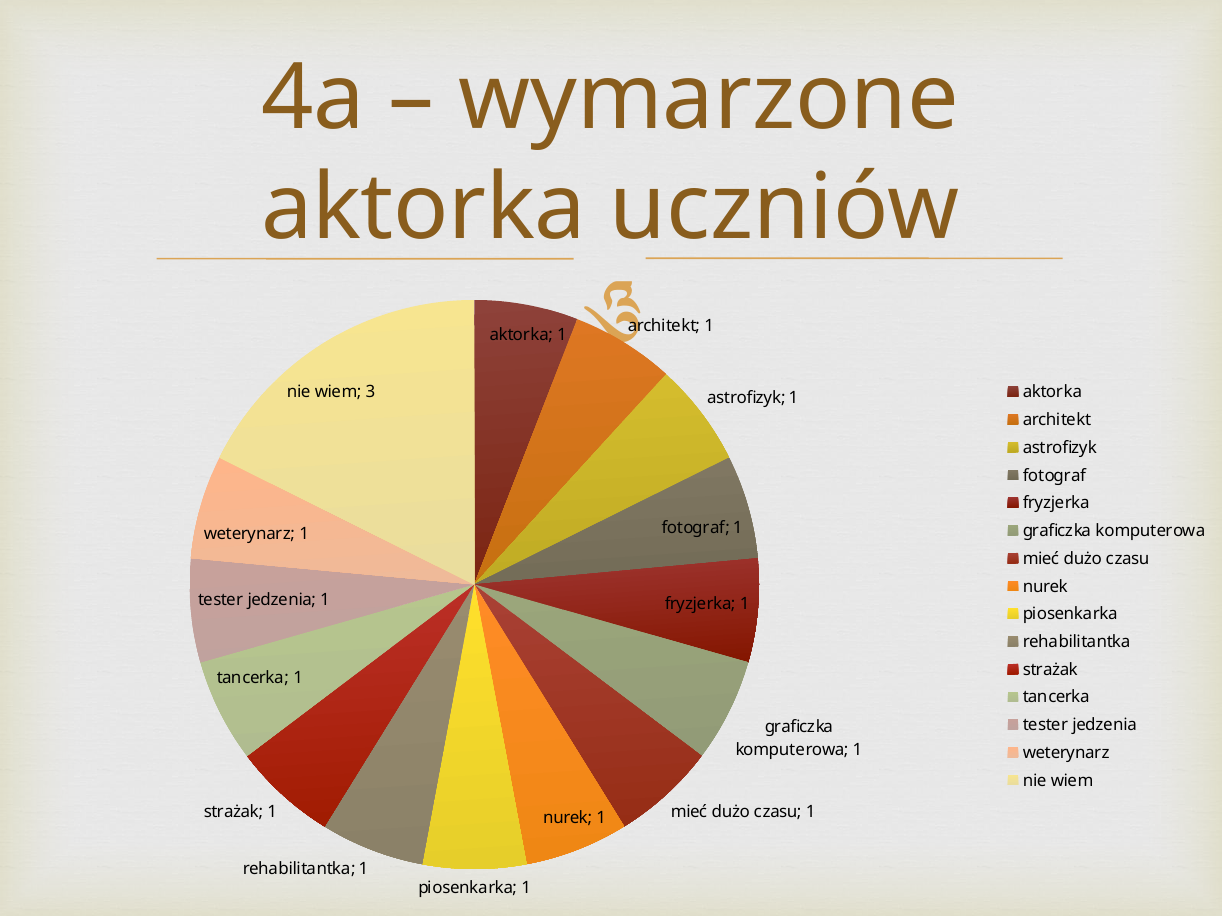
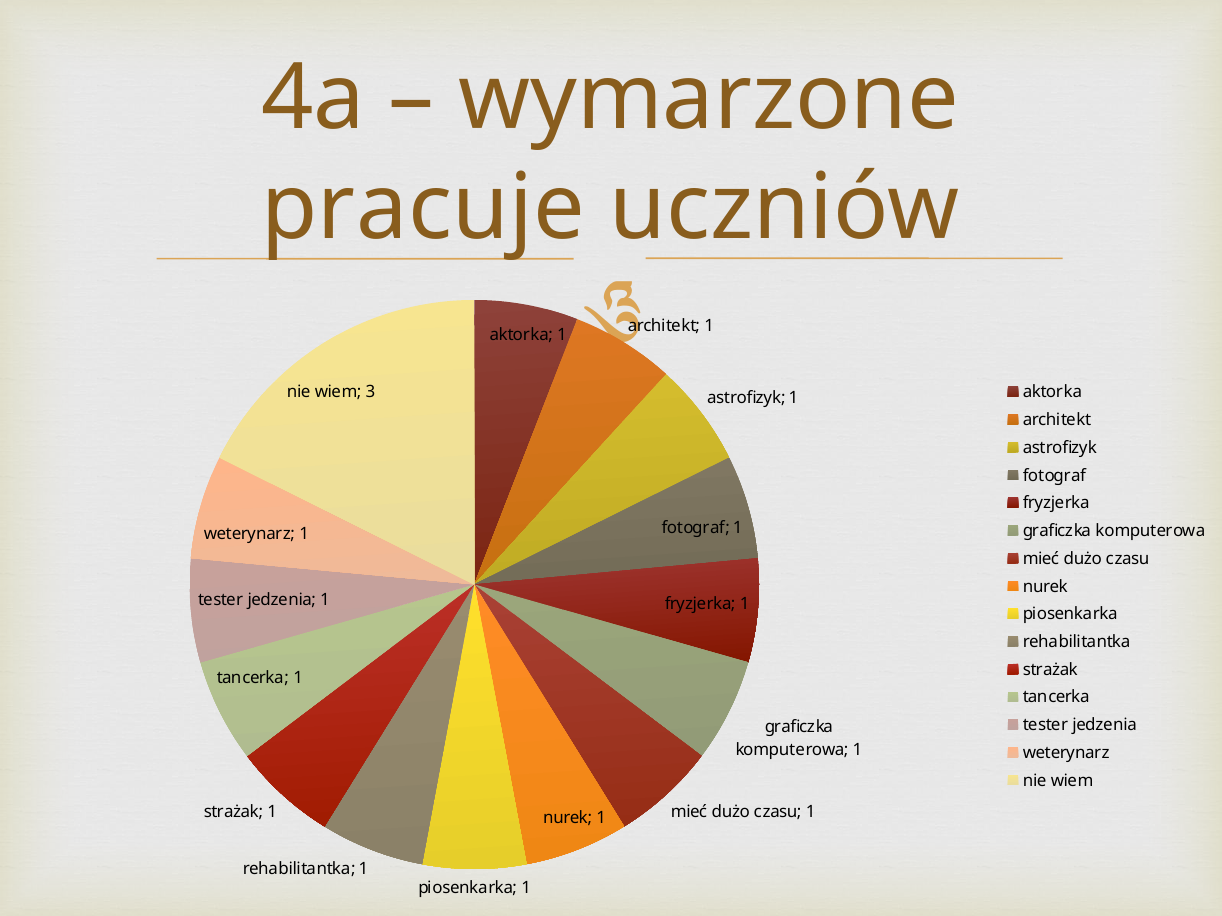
aktorka: aktorka -> pracuje (423, 208)
